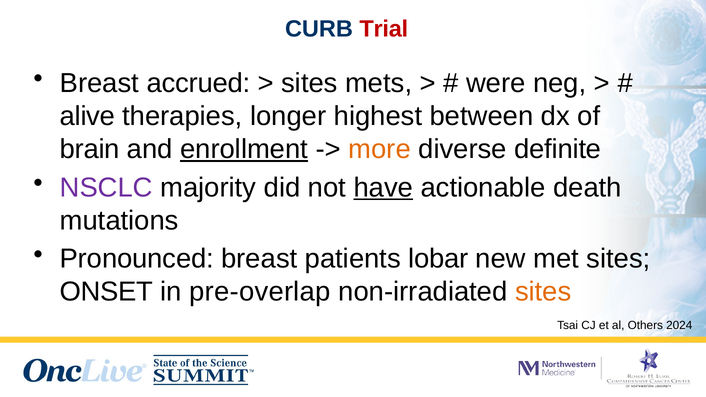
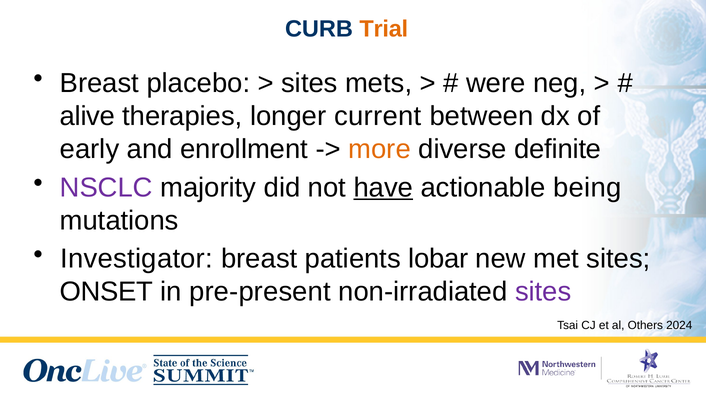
Trial colour: red -> orange (384, 29)
accrued: accrued -> placebo (198, 83)
highest: highest -> current (378, 116)
brain: brain -> early (90, 149)
enrollment underline: present -> none (244, 149)
death: death -> being (587, 188)
Pronounced: Pronounced -> Investigator (137, 259)
pre-overlap: pre-overlap -> pre-present (260, 292)
sites colour: orange -> purple (543, 292)
